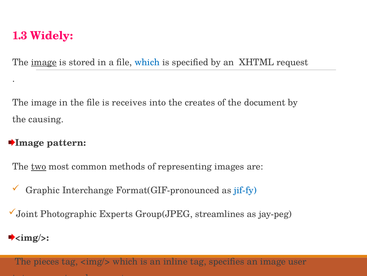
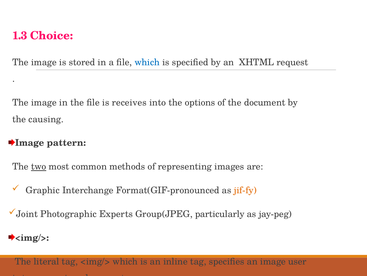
Widely: Widely -> Choice (51, 36)
image underline: present -> none (44, 62)
creates: creates -> options (200, 102)
jif-fy colour: blue -> orange (245, 190)
streamlines: streamlines -> particularly (220, 214)
pieces: pieces -> literal (46, 261)
